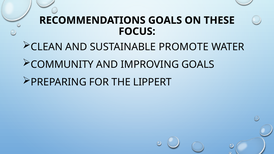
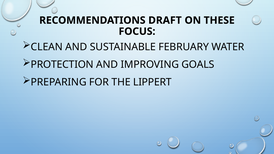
RECOMMENDATIONS GOALS: GOALS -> DRAFT (165, 20)
PROMOTE: PROMOTE -> FEBRUARY (184, 47)
COMMUNITY: COMMUNITY -> PROTECTION (62, 65)
